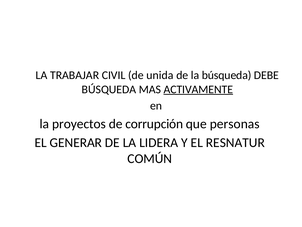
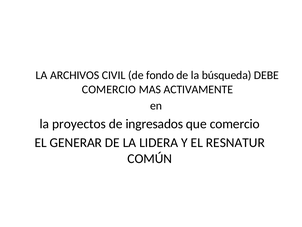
TRABAJAR: TRABAJAR -> ARCHIVOS (75, 75)
unida: unida -> fondo (160, 75)
BÚSQUEDA: BÚSQUEDA -> COMERCIO (109, 89)
ACTIVAMENTE underline: present -> none (198, 89)
corrupción: corrupción -> ingresados (154, 124)
que personas: personas -> comercio (235, 124)
